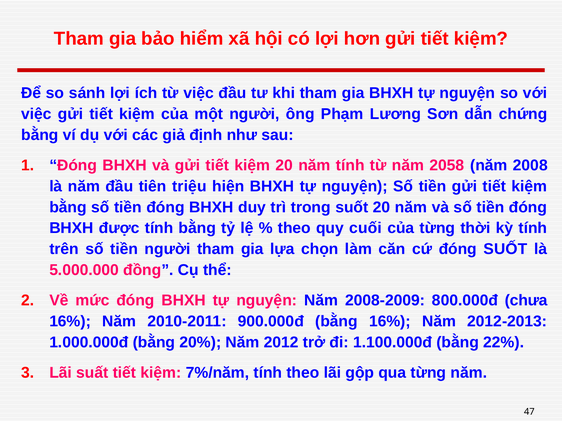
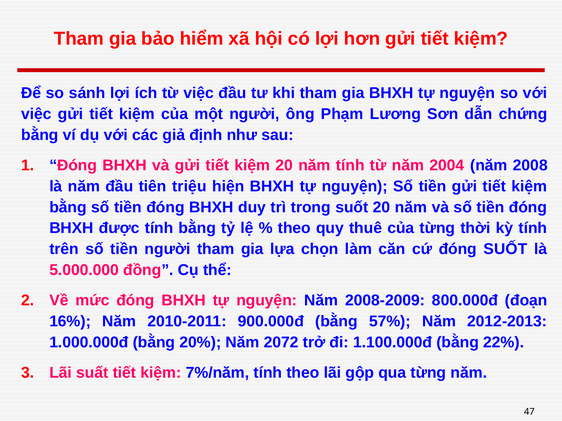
2058: 2058 -> 2004 (447, 166)
cuối: cuối -> thuê (366, 228)
chưa: chưa -> đoạn (526, 301)
bằng 16%: 16% -> 57% (390, 322)
2012: 2012 -> 2072 (281, 343)
